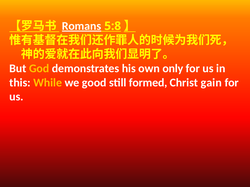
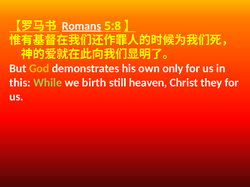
While colour: yellow -> light green (48, 83)
good: good -> birth (94, 83)
formed: formed -> heaven (148, 83)
gain: gain -> they (211, 83)
